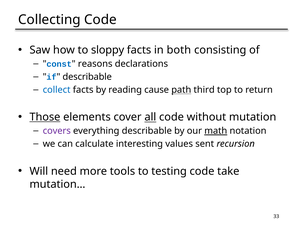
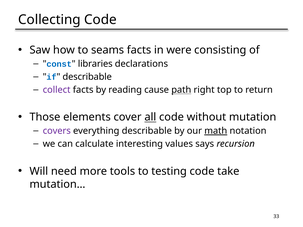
sloppy: sloppy -> seams (108, 50)
both: both -> were (179, 50)
reasons: reasons -> libraries (95, 64)
collect colour: blue -> purple (57, 90)
third: third -> right (204, 90)
Those underline: present -> none (45, 117)
sent: sent -> says (205, 144)
